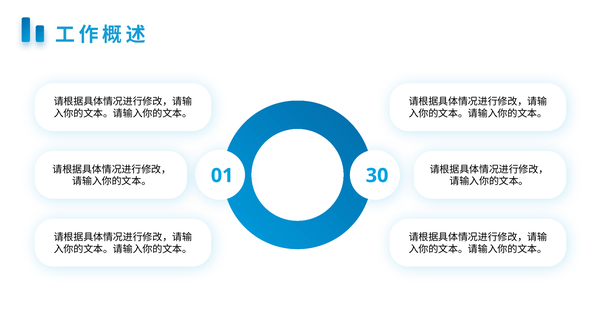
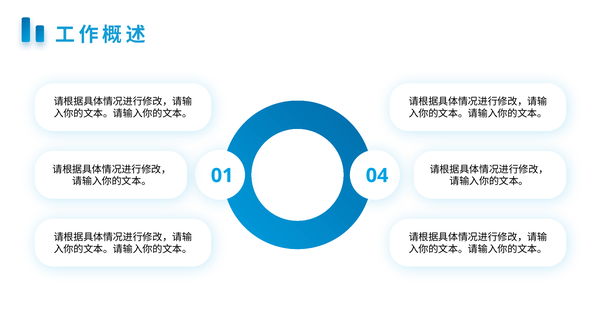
30: 30 -> 04 (377, 176)
